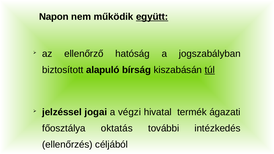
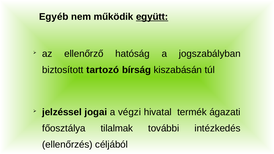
Napon: Napon -> Egyéb (54, 17)
alapuló: alapuló -> tartozó (103, 70)
túl underline: present -> none (210, 70)
oktatás: oktatás -> tilalmak (117, 128)
